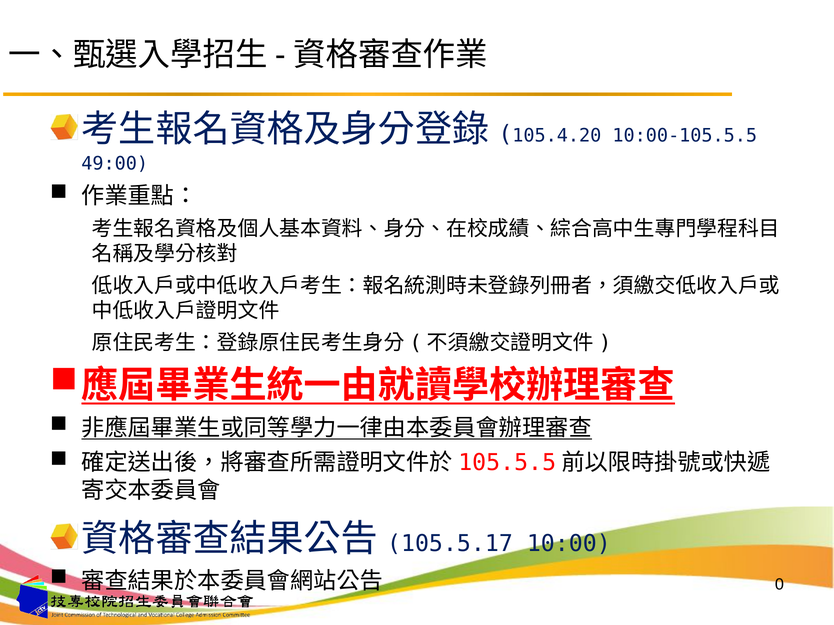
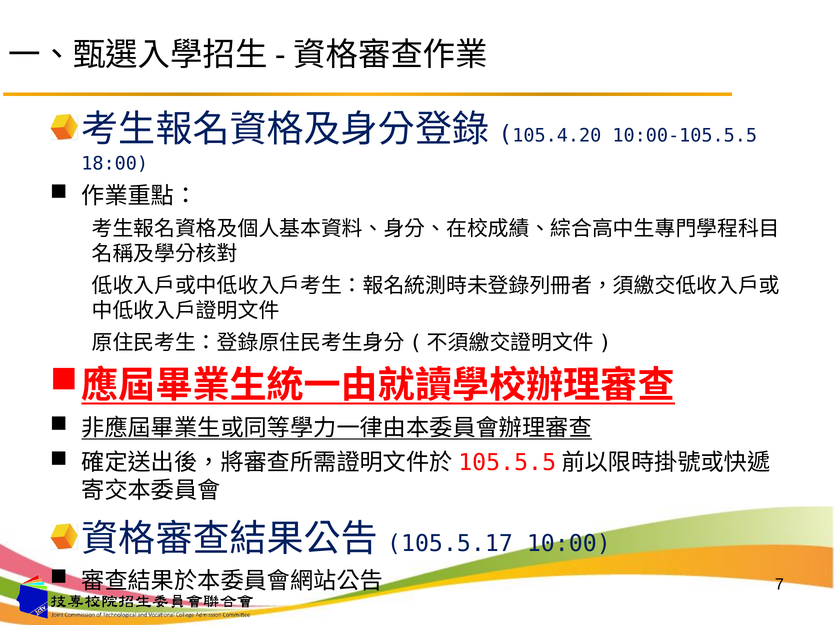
49:00: 49:00 -> 18:00 (115, 164)
0: 0 -> 7 (779, 585)
